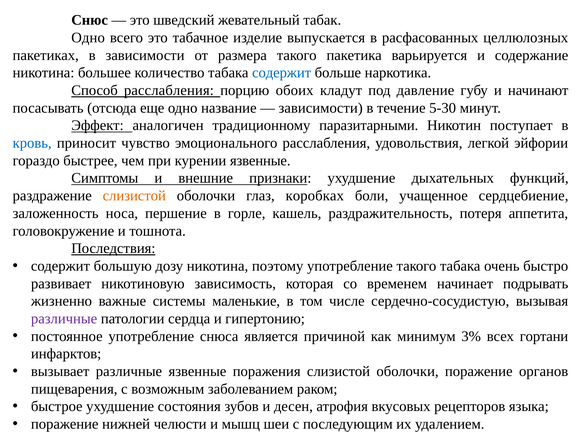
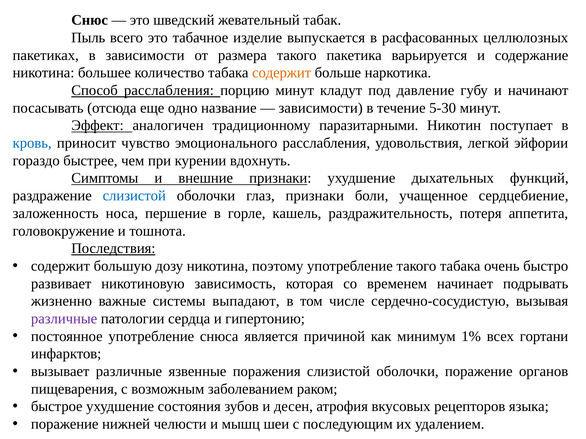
Одно: Одно -> Пыль (88, 38)
содержит colour: blue -> orange (282, 73)
порцию обоих: обоих -> минут (295, 90)
курении язвенные: язвенные -> вдохнуть (260, 161)
слизистой colour: orange -> blue (134, 196)
глаз коробках: коробках -> признаки (315, 196)
маленькие: маленькие -> выпадают (246, 301)
3%: 3% -> 1% (471, 337)
